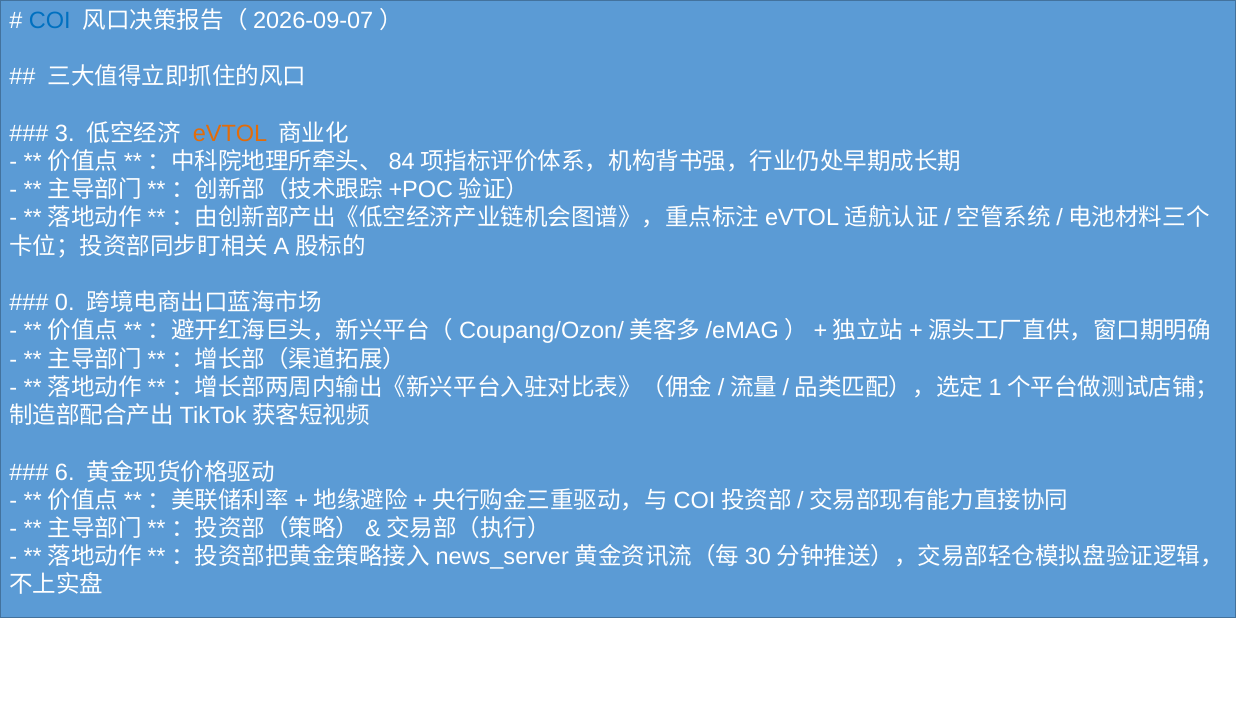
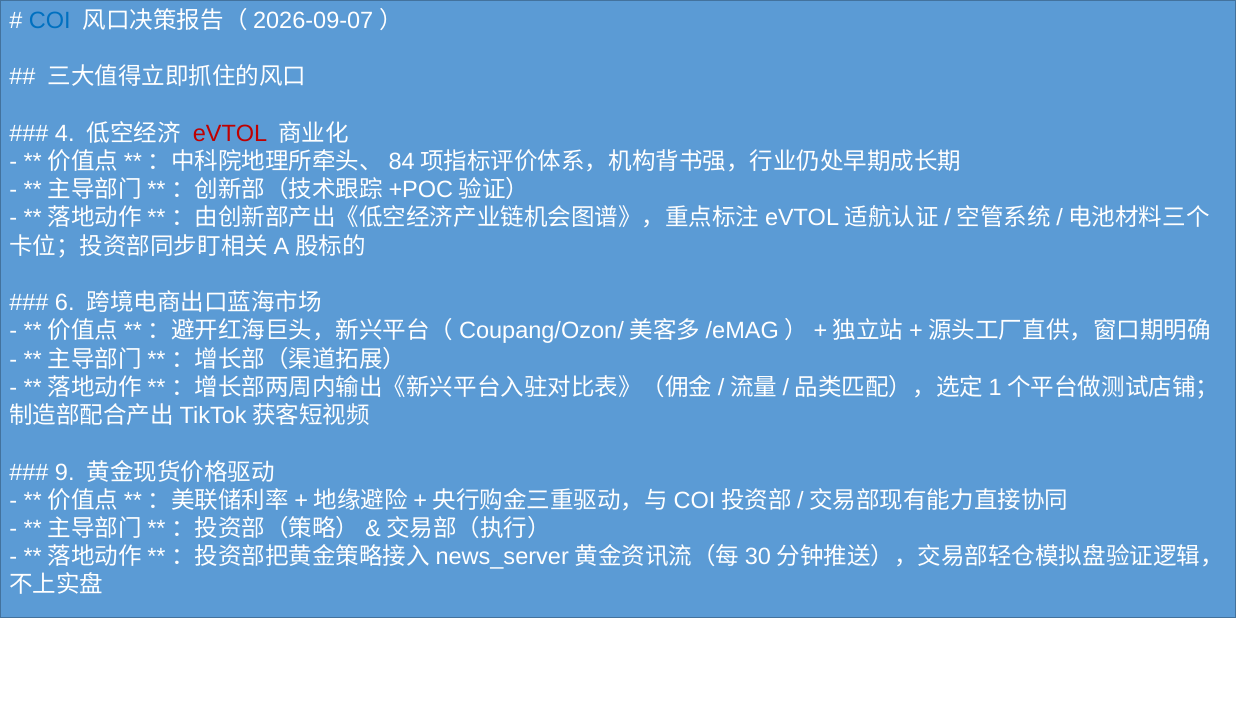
3: 3 -> 4 (65, 133)
eVTOL colour: orange -> red (230, 133)
0: 0 -> 6 (65, 303)
6: 6 -> 9 (65, 472)
